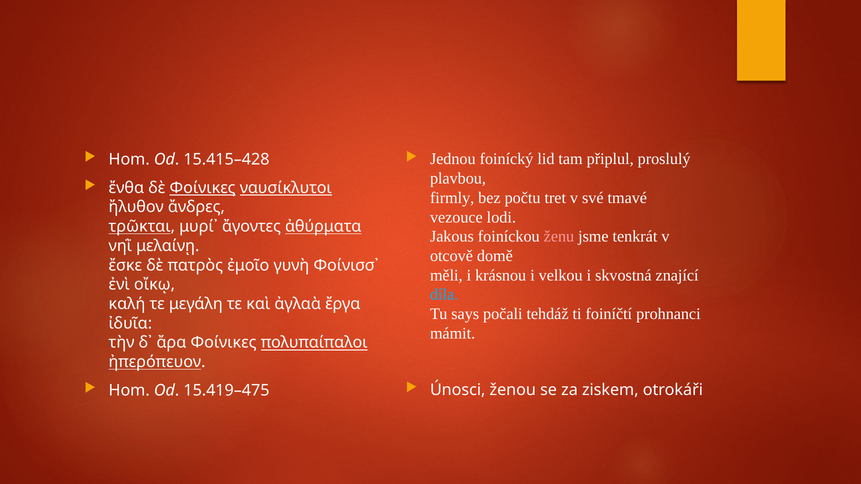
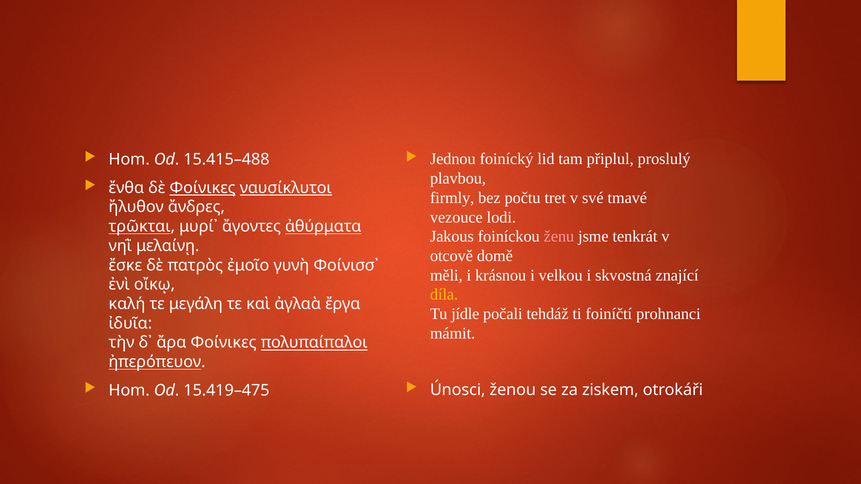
15.415–428: 15.415–428 -> 15.415–488 (226, 160)
díla colour: light blue -> yellow (444, 295)
says: says -> jídle (465, 314)
